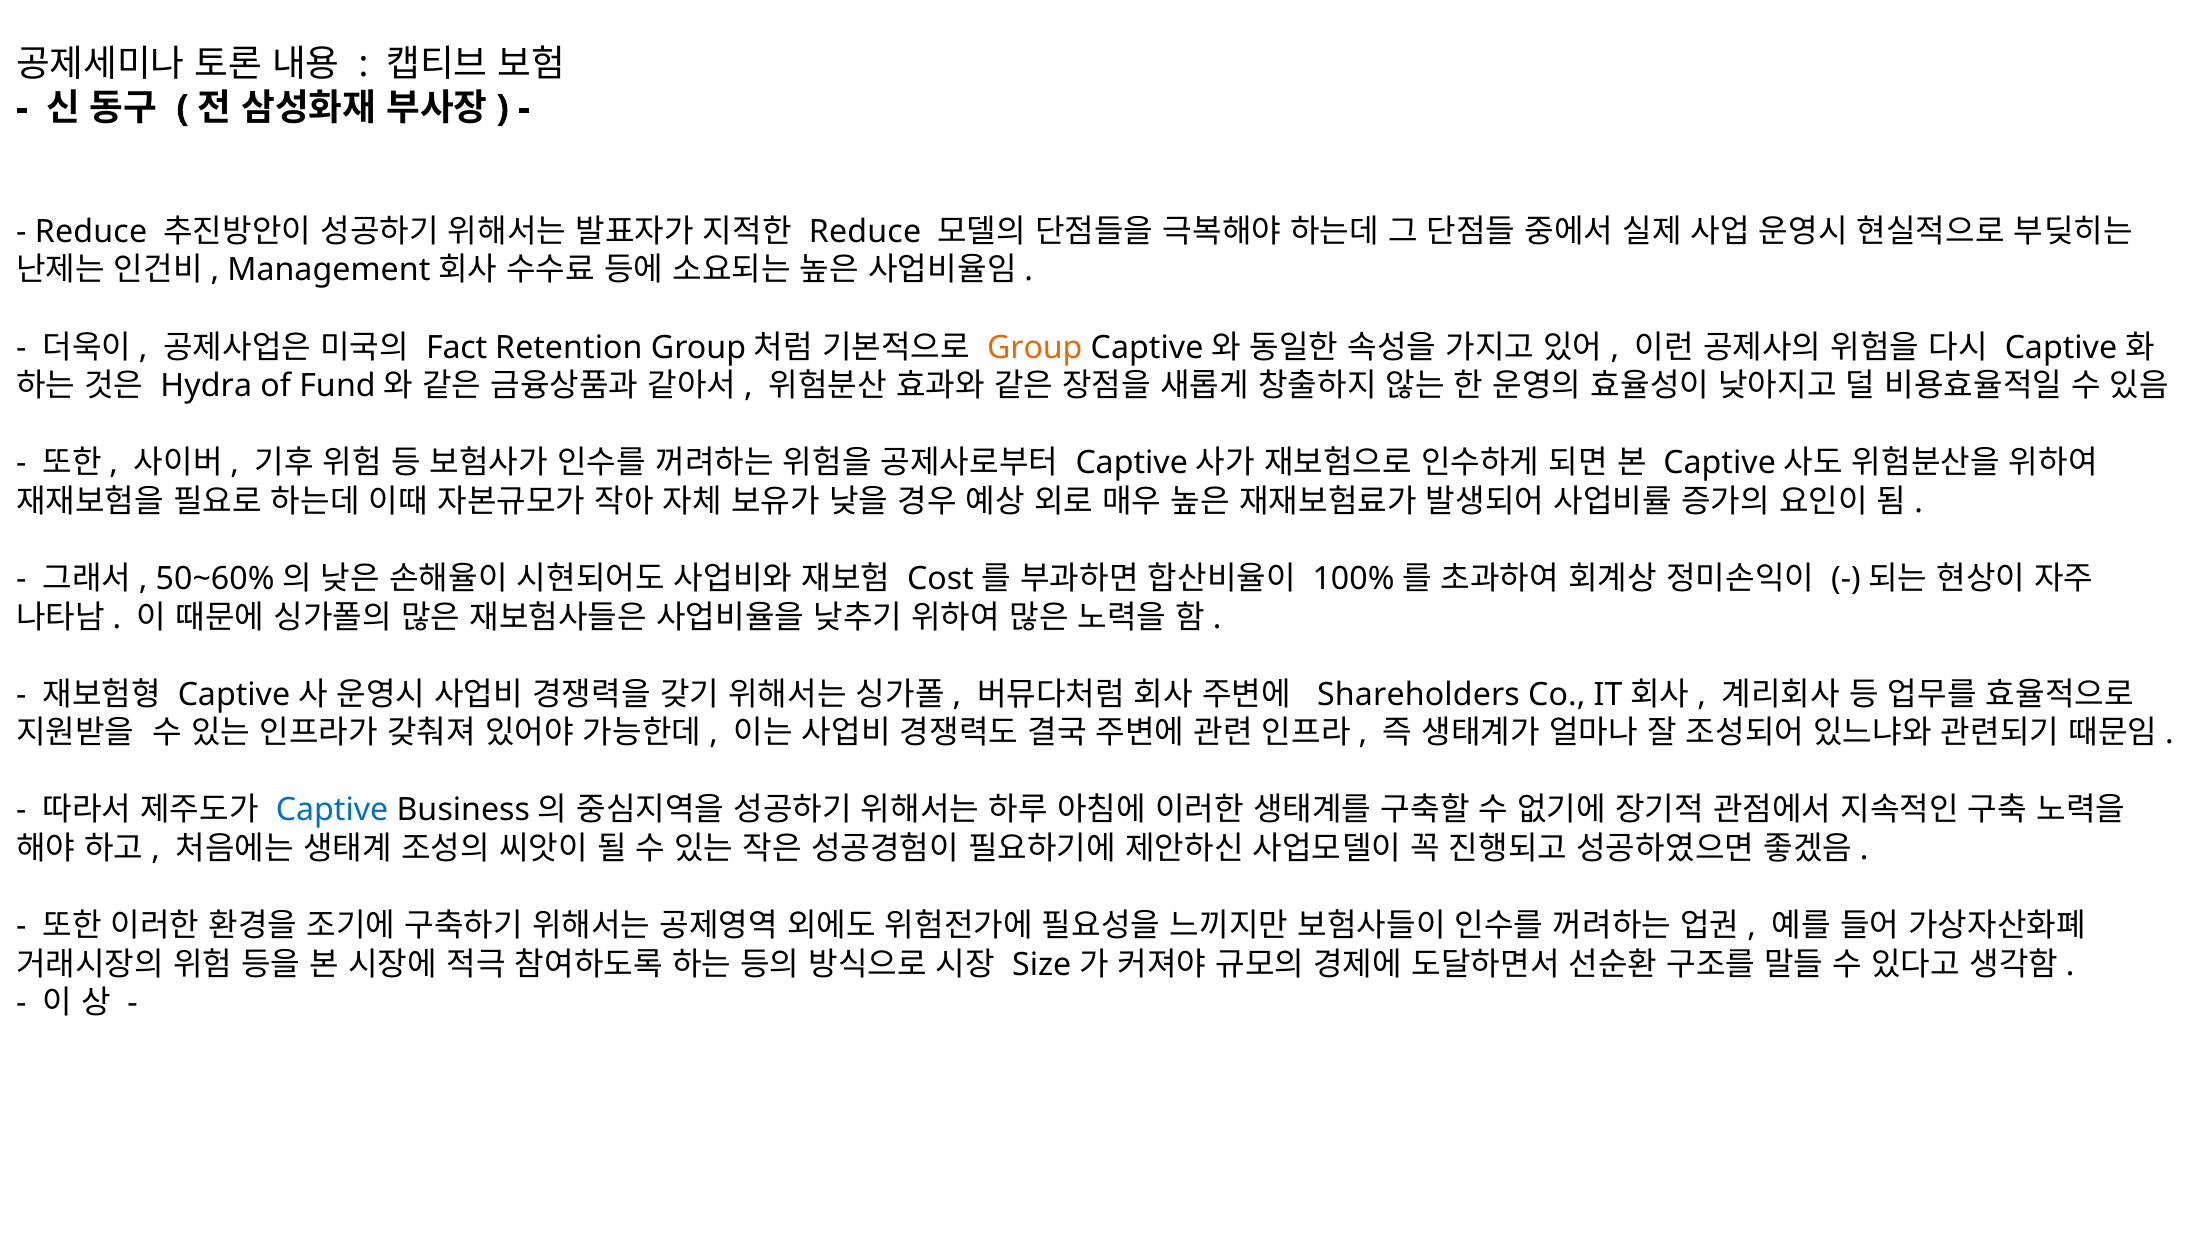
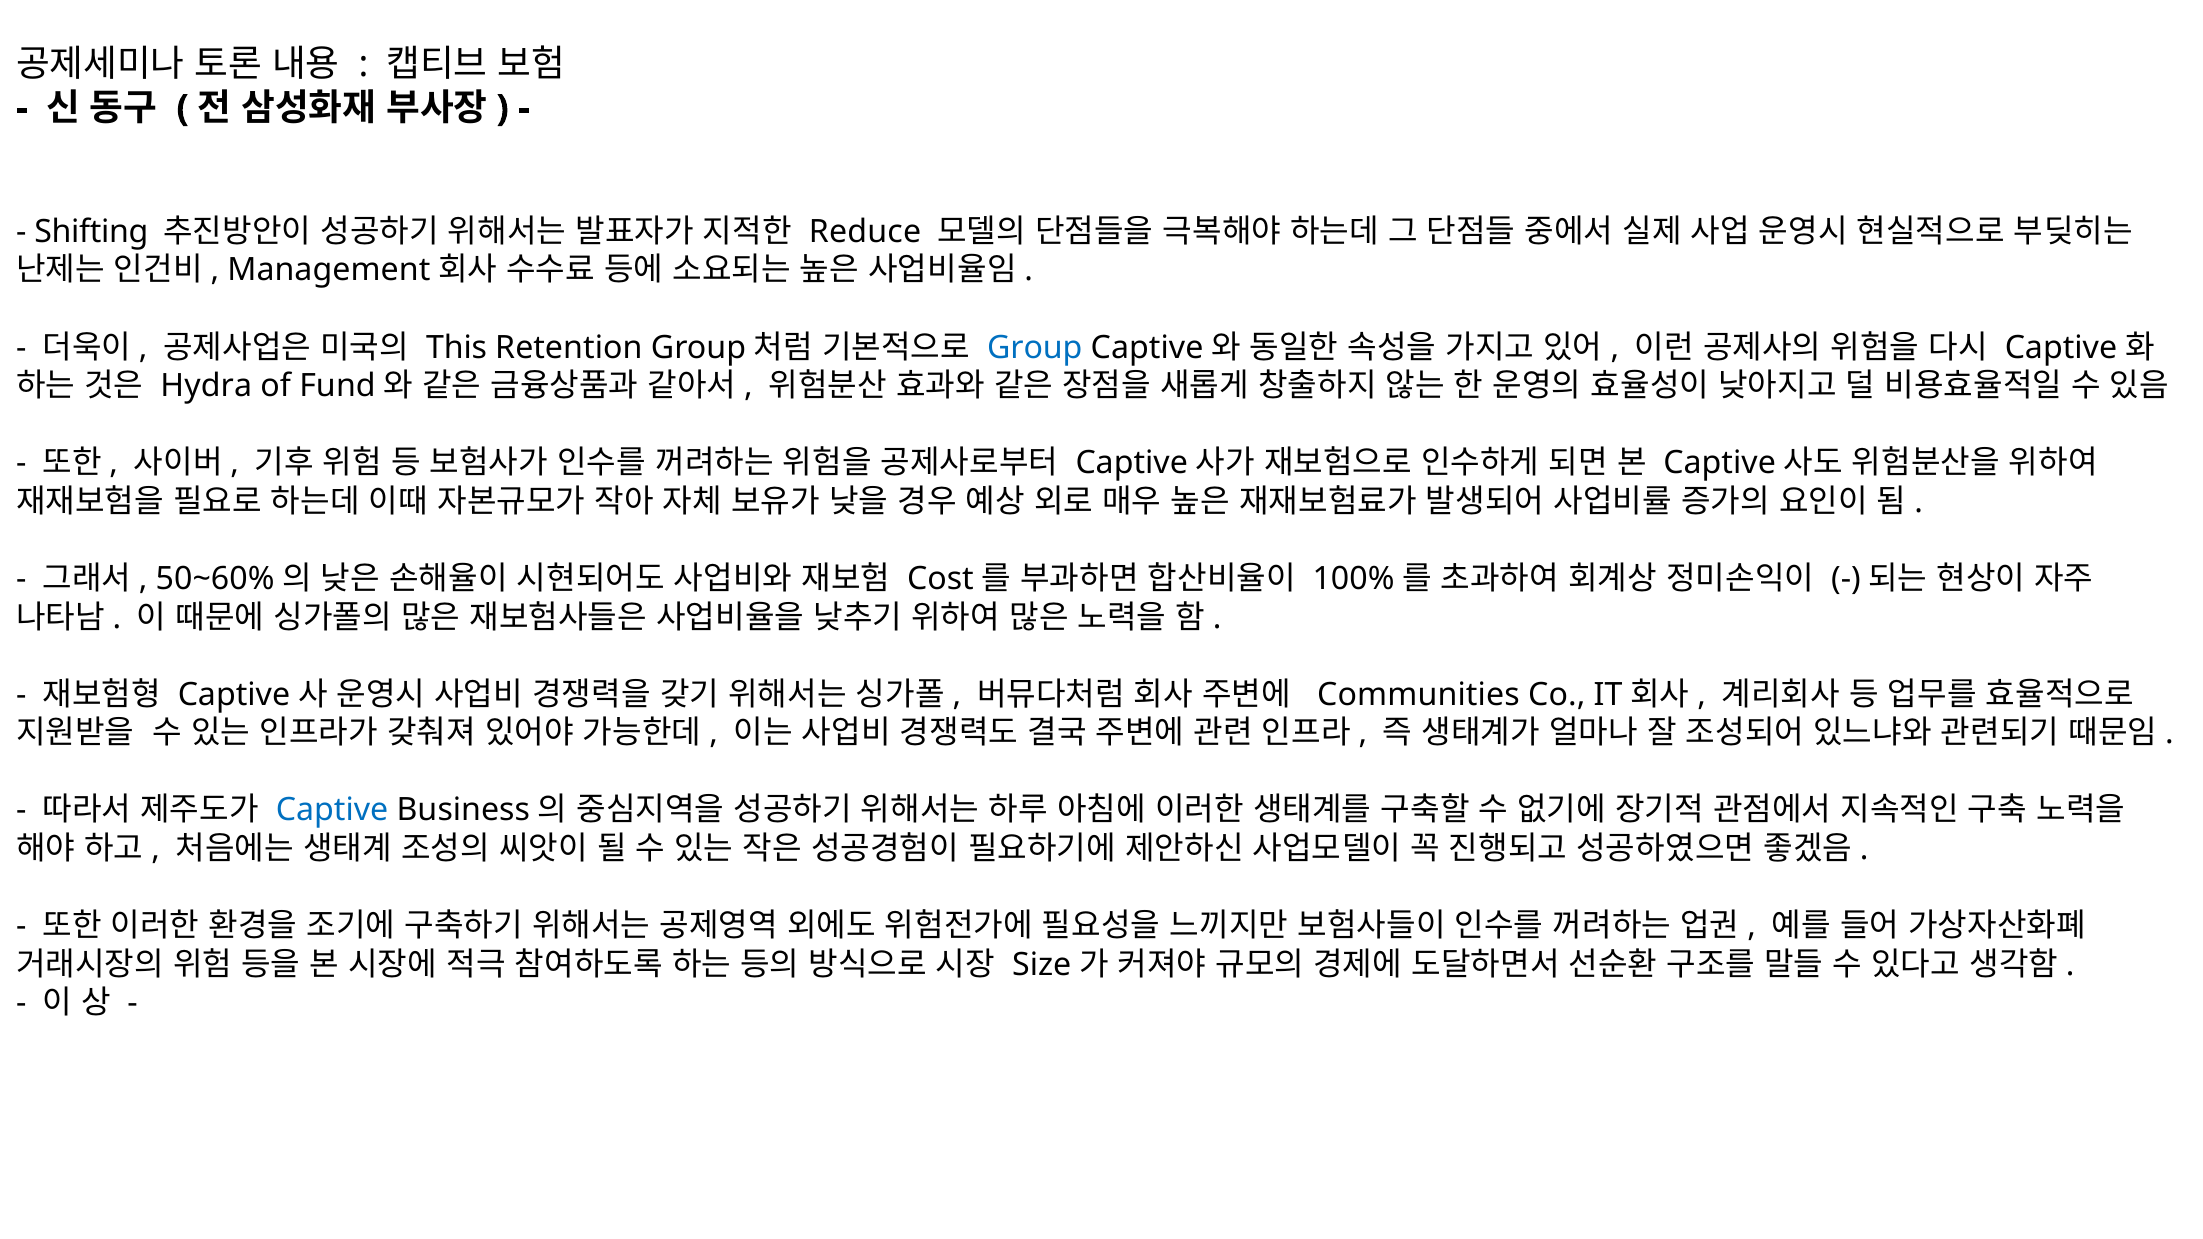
Reduce: Reduce -> Shifting (91, 232)
Fact: Fact -> This (457, 347)
Group colour: orange -> blue (1035, 347)
Shareholders: Shareholders -> Communities (1418, 695)
